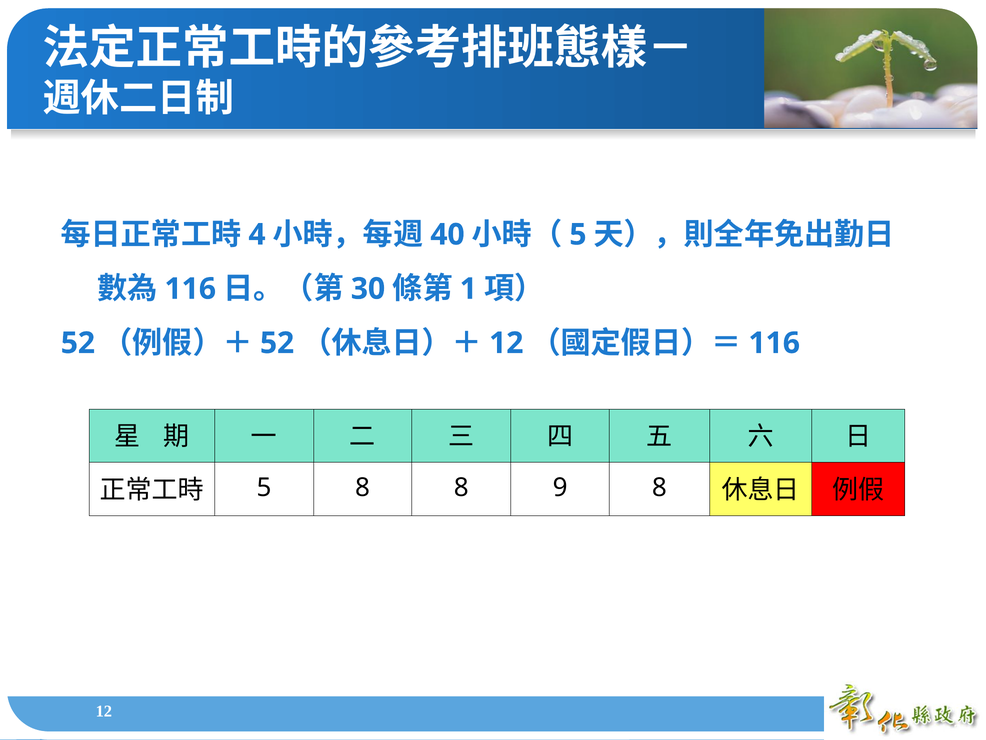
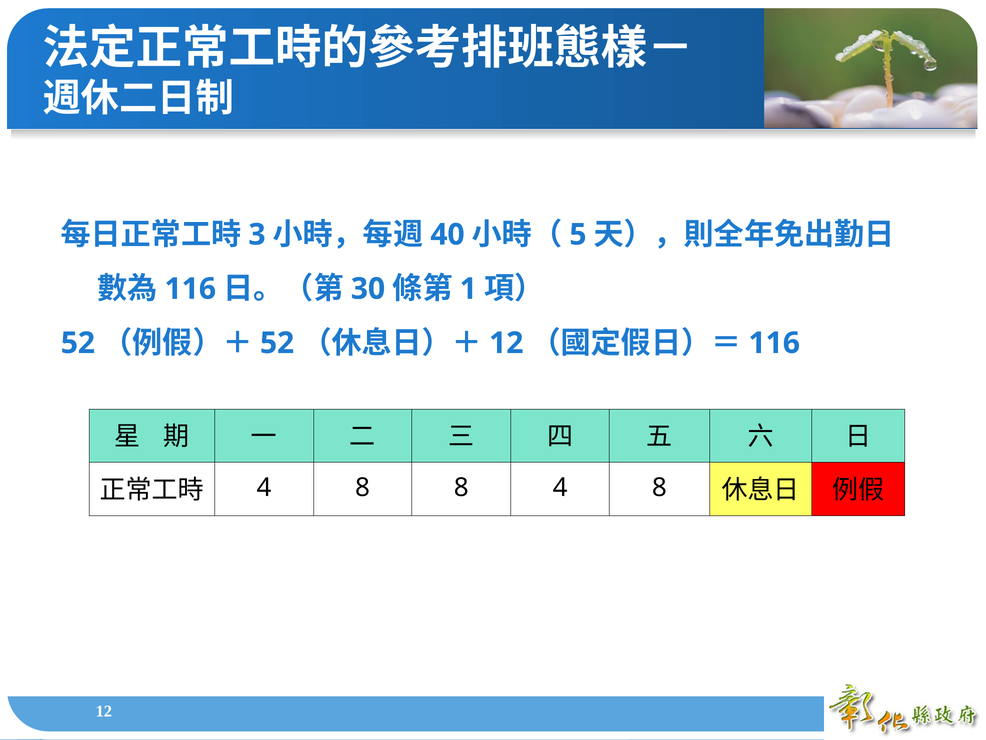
4: 4 -> 3 (257, 234)
5: 5 -> 4 (264, 487)
8 9: 9 -> 4 (560, 487)
